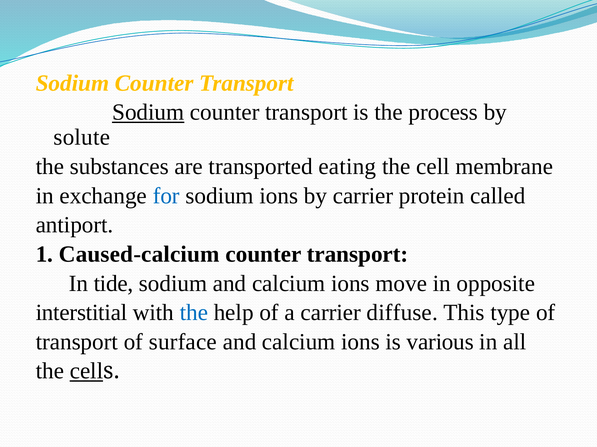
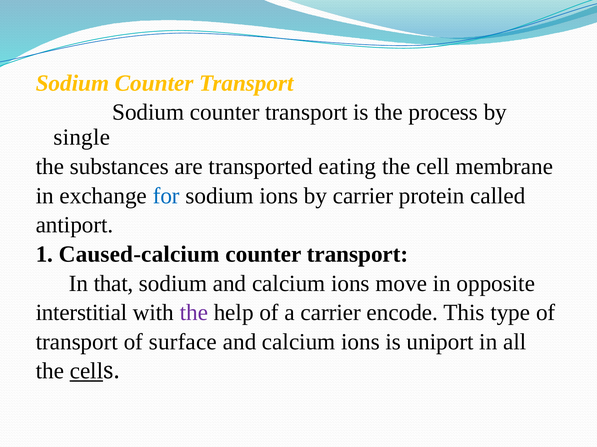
Sodium underline: present -> none (148, 112)
solute: solute -> single (82, 138)
tide: tide -> that (114, 284)
the colour: blue -> purple (194, 313)
diffuse: diffuse -> encode (402, 313)
various: various -> uniport (440, 342)
